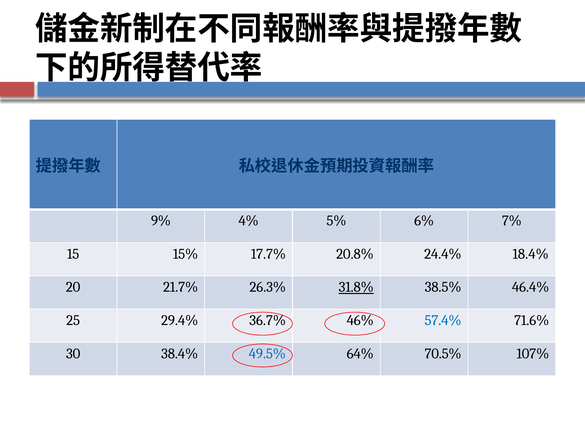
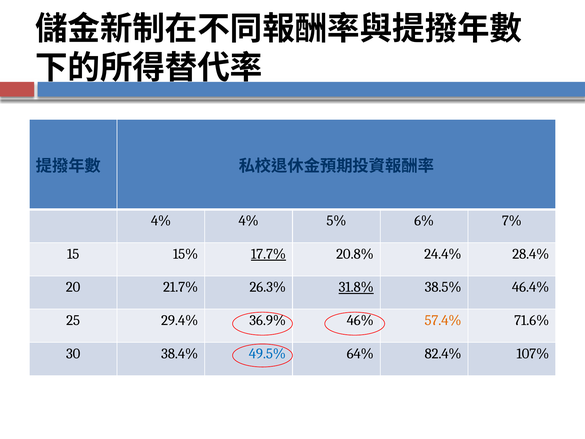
9%: 9% -> 4% (161, 221)
17.7% underline: none -> present (268, 254)
18.4%: 18.4% -> 28.4% (531, 254)
36.7%: 36.7% -> 36.9% (268, 320)
57.4% colour: blue -> orange (443, 320)
70.5%: 70.5% -> 82.4% (443, 353)
